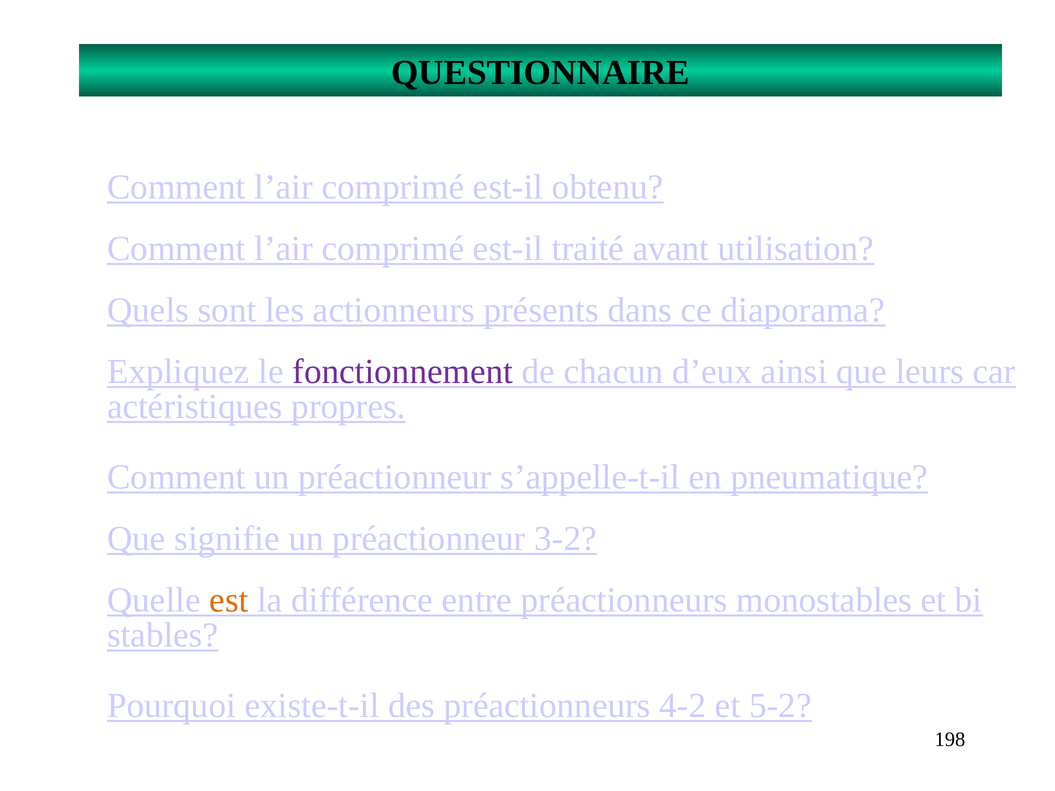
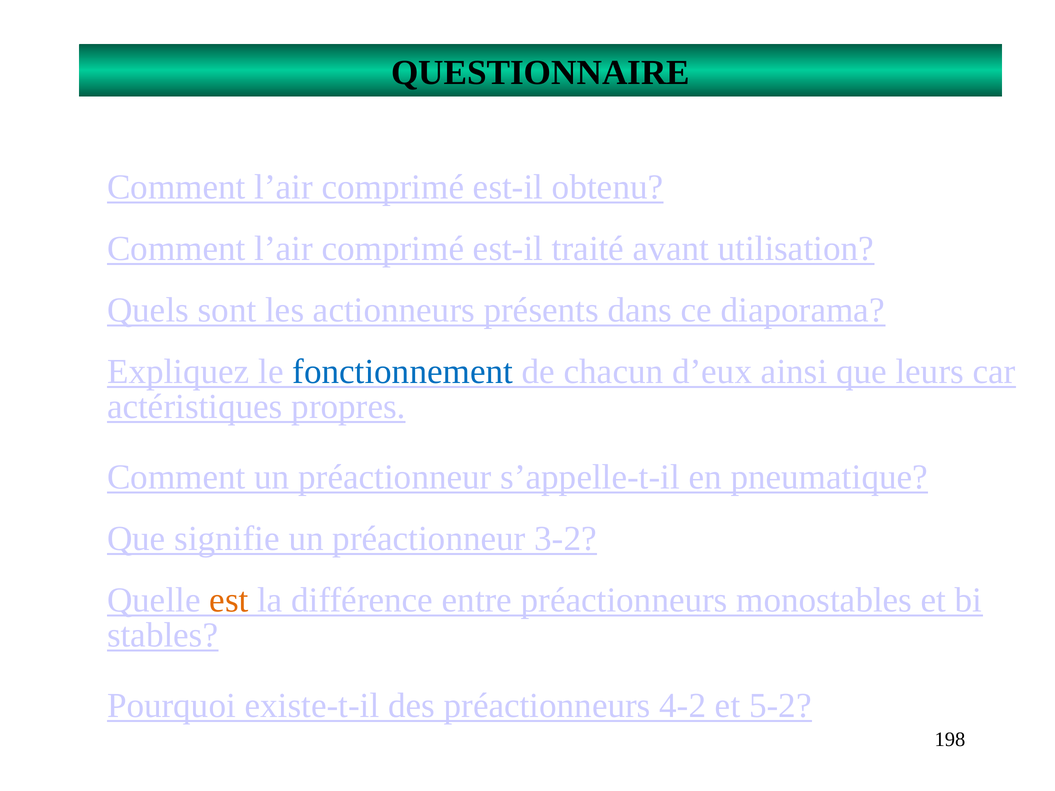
fonctionnement colour: purple -> blue (403, 372)
